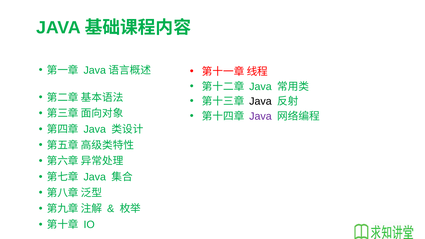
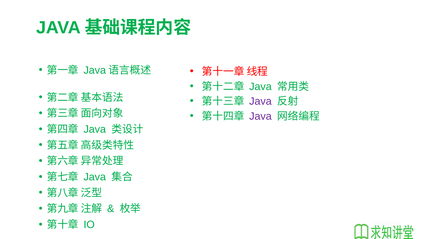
Java colour: black -> purple (260, 101)
